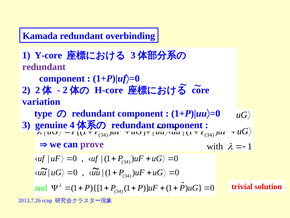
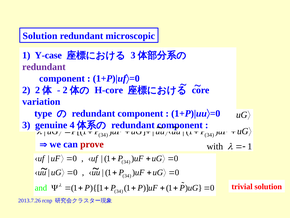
Kamada: Kamada -> Solution (40, 36)
overbinding: overbinding -> microscopic (130, 36)
Y-core: Y-core -> Y-case (48, 55)
prove colour: purple -> red (92, 144)
